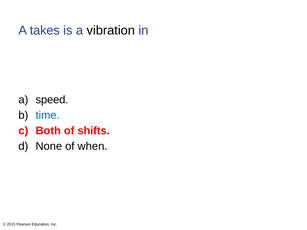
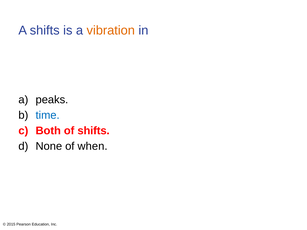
A takes: takes -> shifts (45, 31)
vibration colour: black -> orange (111, 31)
speed: speed -> peaks (52, 100)
